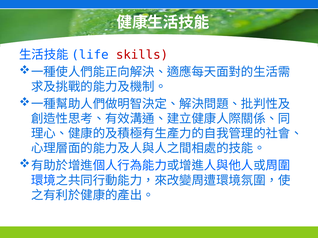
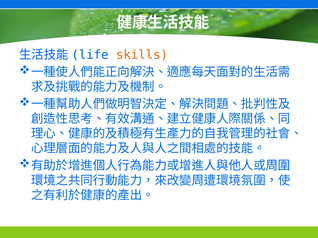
skills colour: red -> orange (142, 55)
